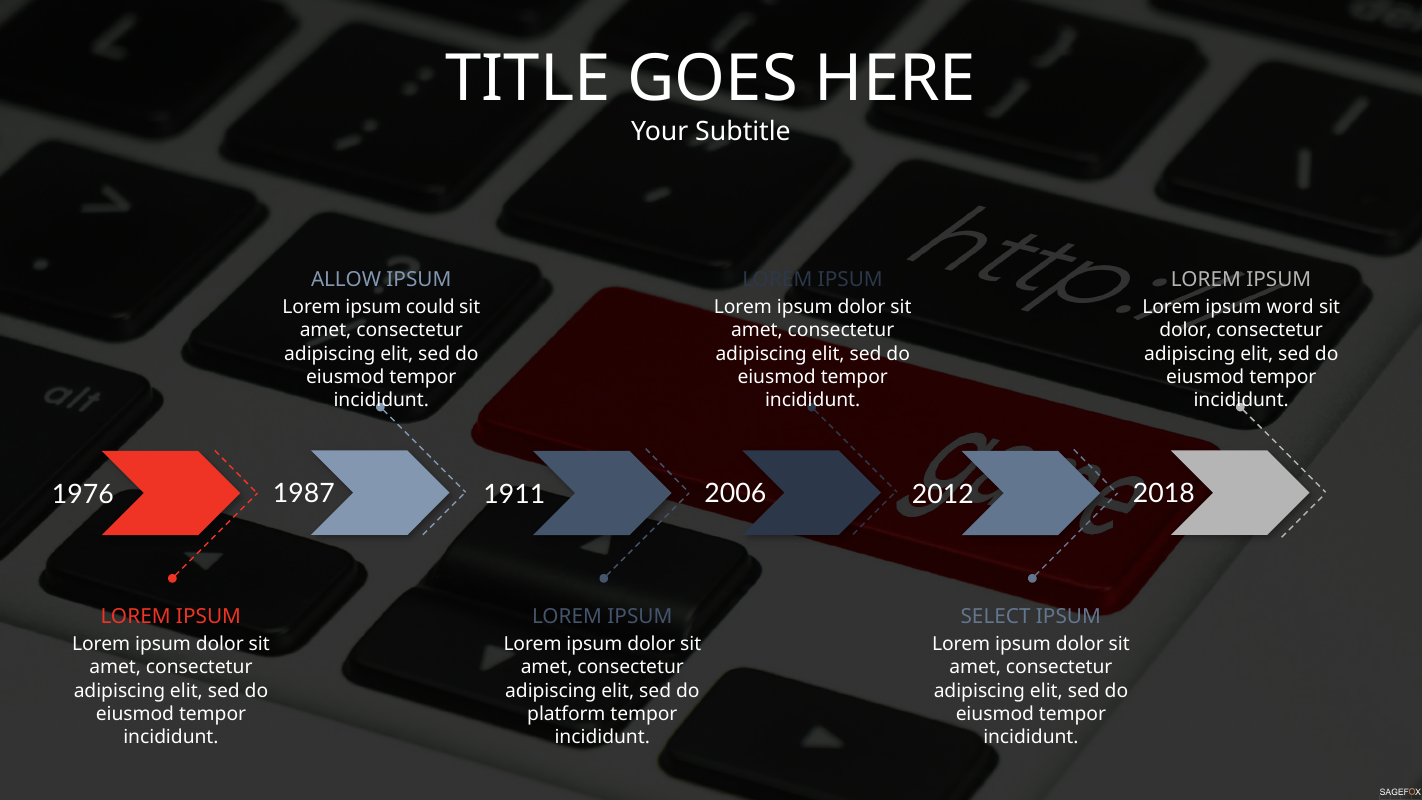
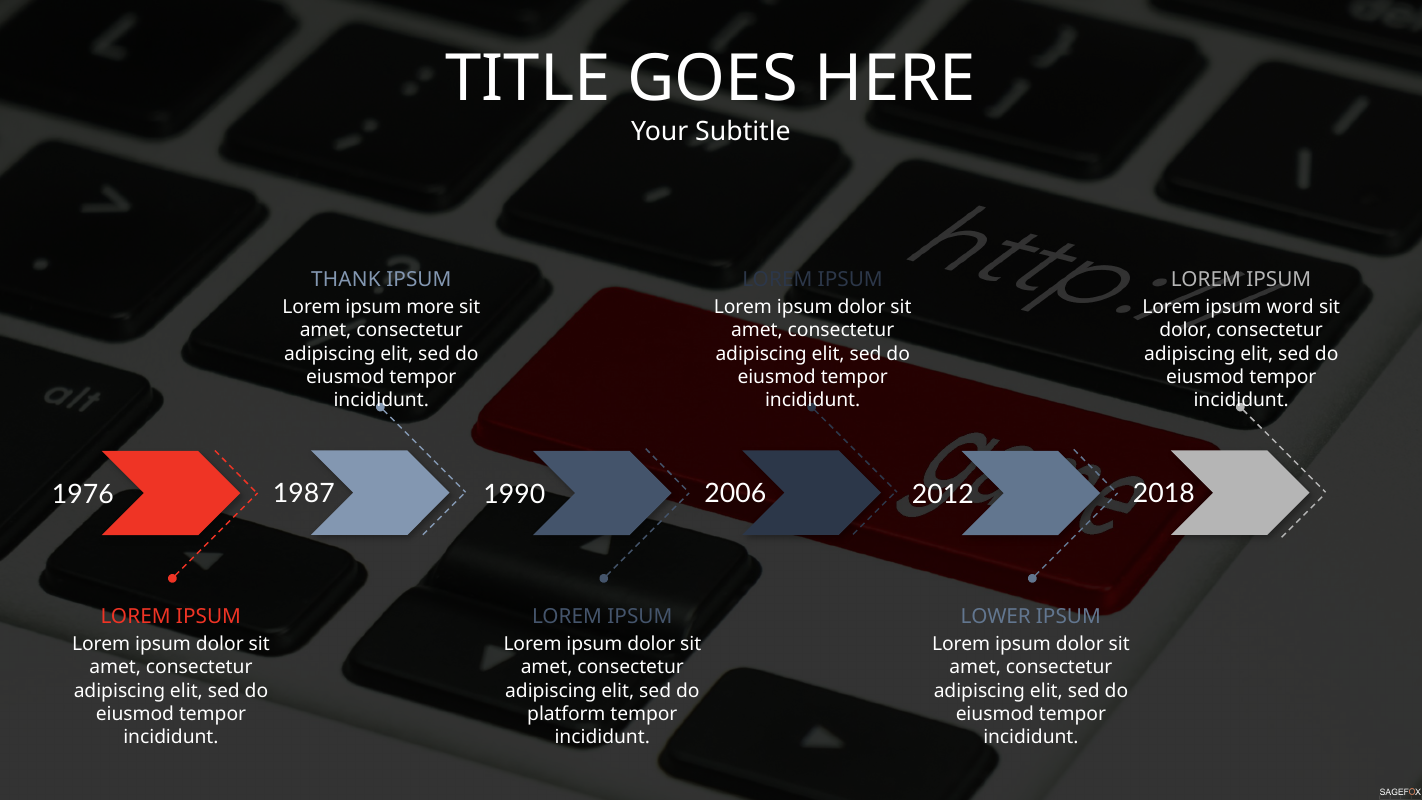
ALLOW: ALLOW -> THANK (346, 280)
could: could -> more (430, 307)
1911: 1911 -> 1990 (514, 495)
SELECT: SELECT -> LOWER (996, 617)
